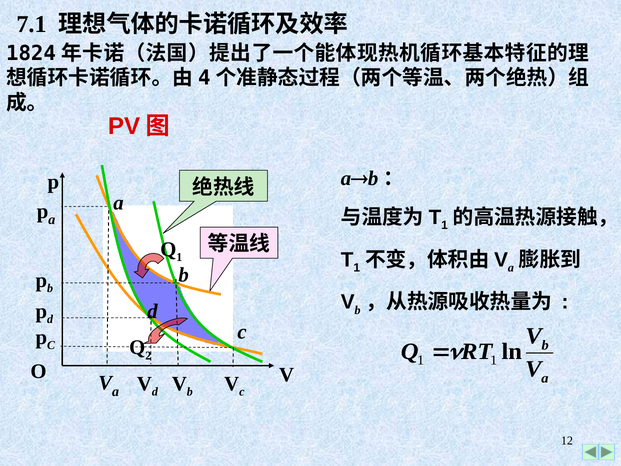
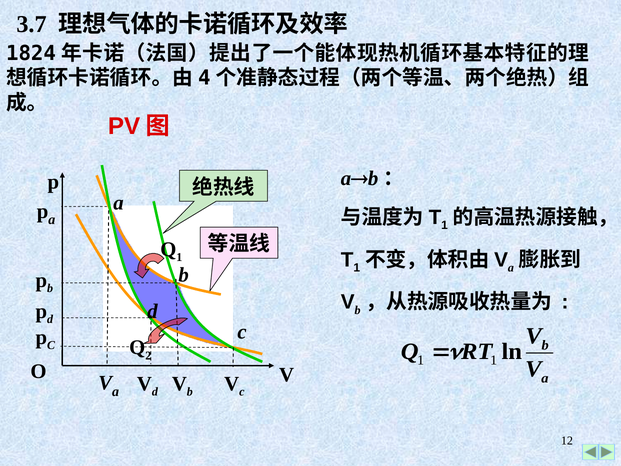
7.1: 7.1 -> 3.7 (32, 24)
